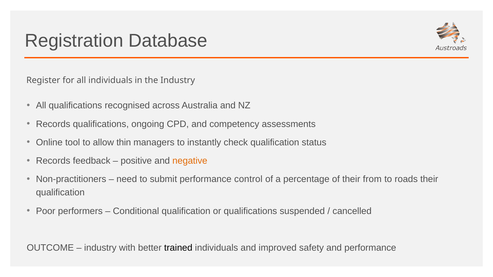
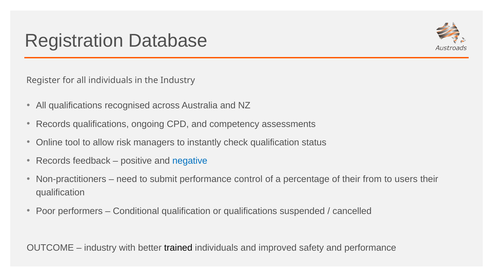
thin: thin -> risk (124, 143)
negative colour: orange -> blue (190, 161)
roads: roads -> users (406, 179)
